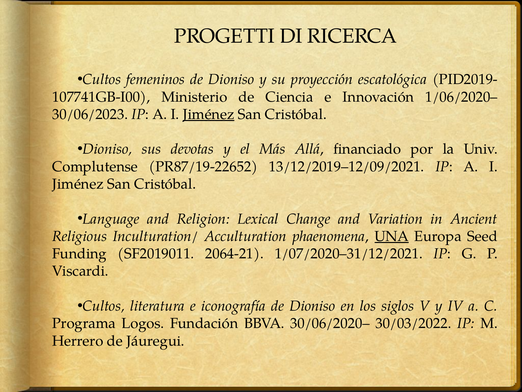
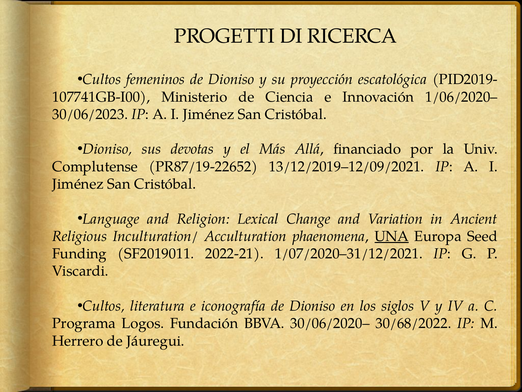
Jiménez underline: present -> none (209, 114)
2064-21: 2064-21 -> 2022-21 (234, 253)
30/03/2022: 30/03/2022 -> 30/68/2022 (413, 323)
